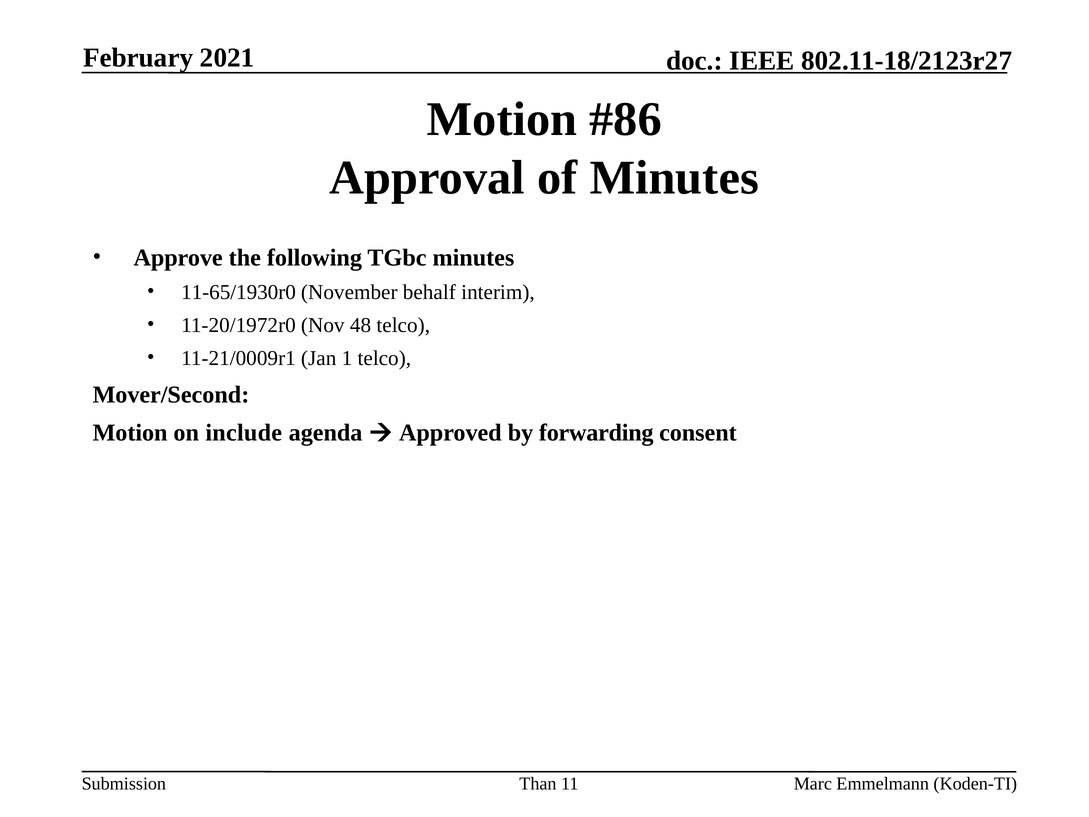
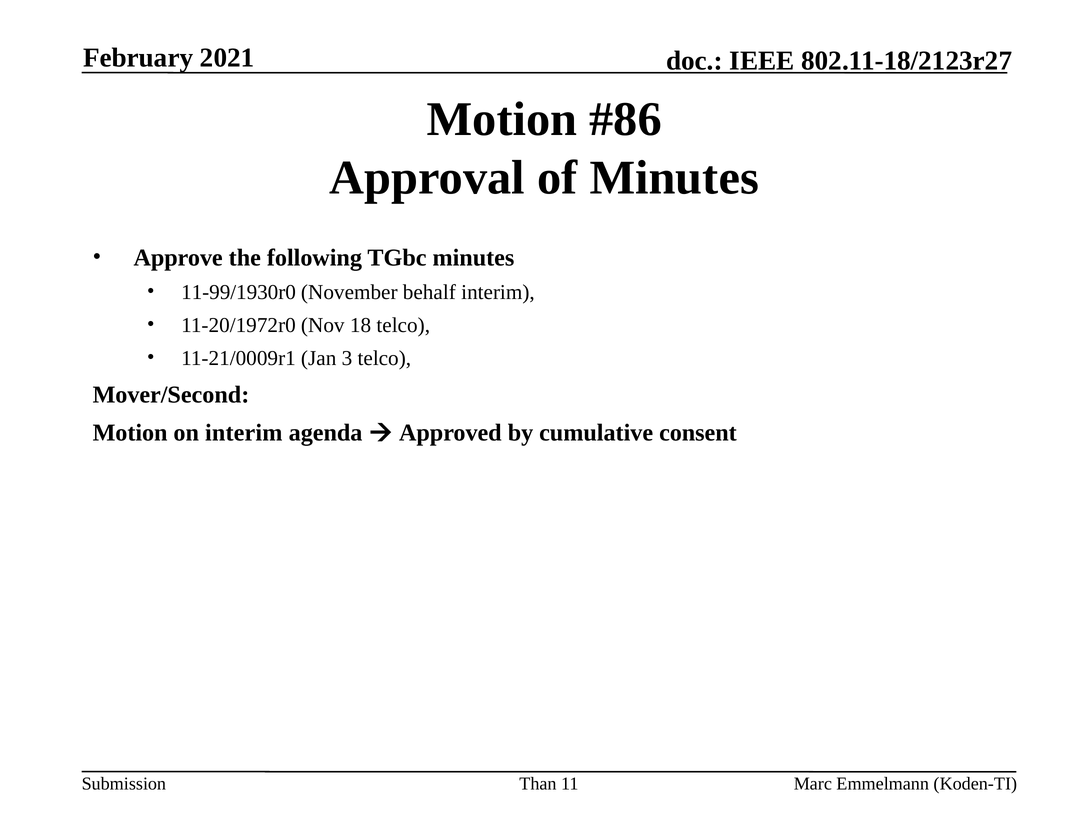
11-65/1930r0: 11-65/1930r0 -> 11-99/1930r0 (238, 292)
48: 48 -> 18 (361, 325)
1: 1 -> 3 (347, 358)
on include: include -> interim (244, 433)
forwarding: forwarding -> cumulative (596, 433)
